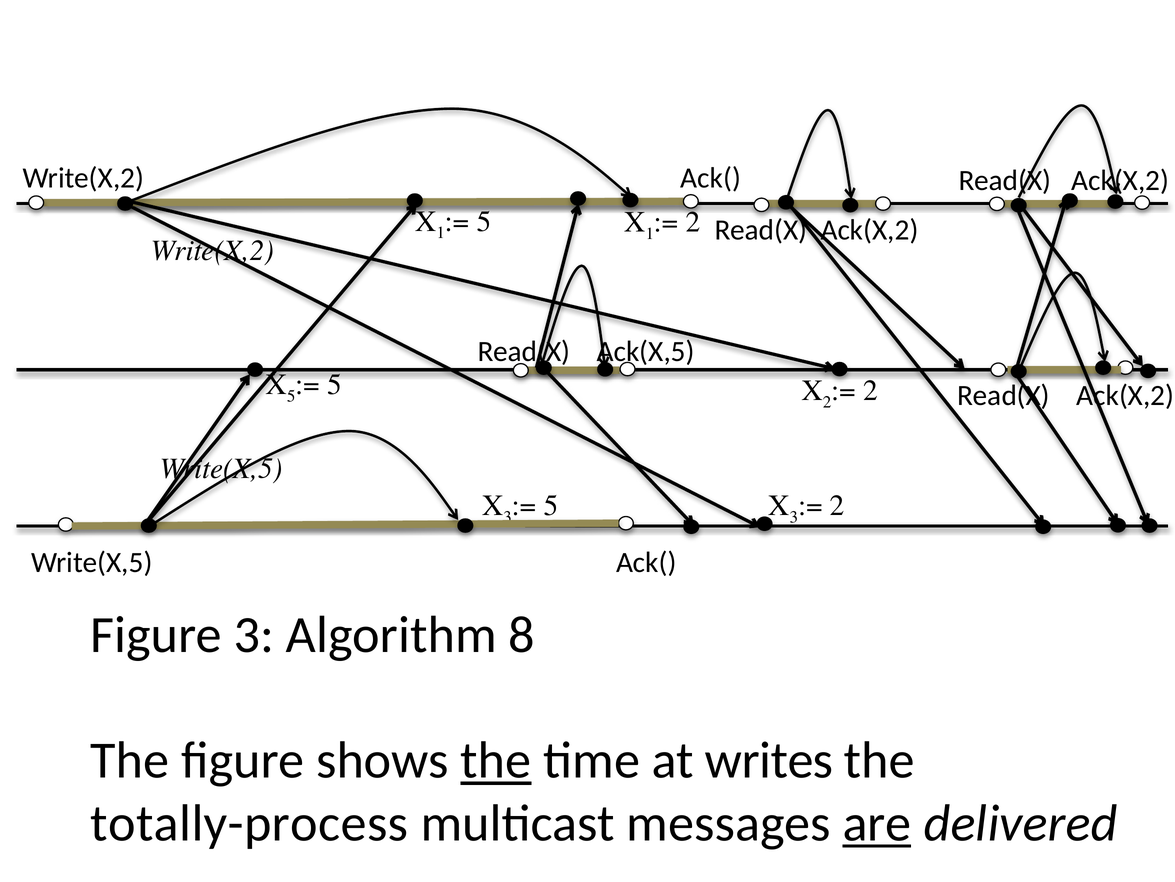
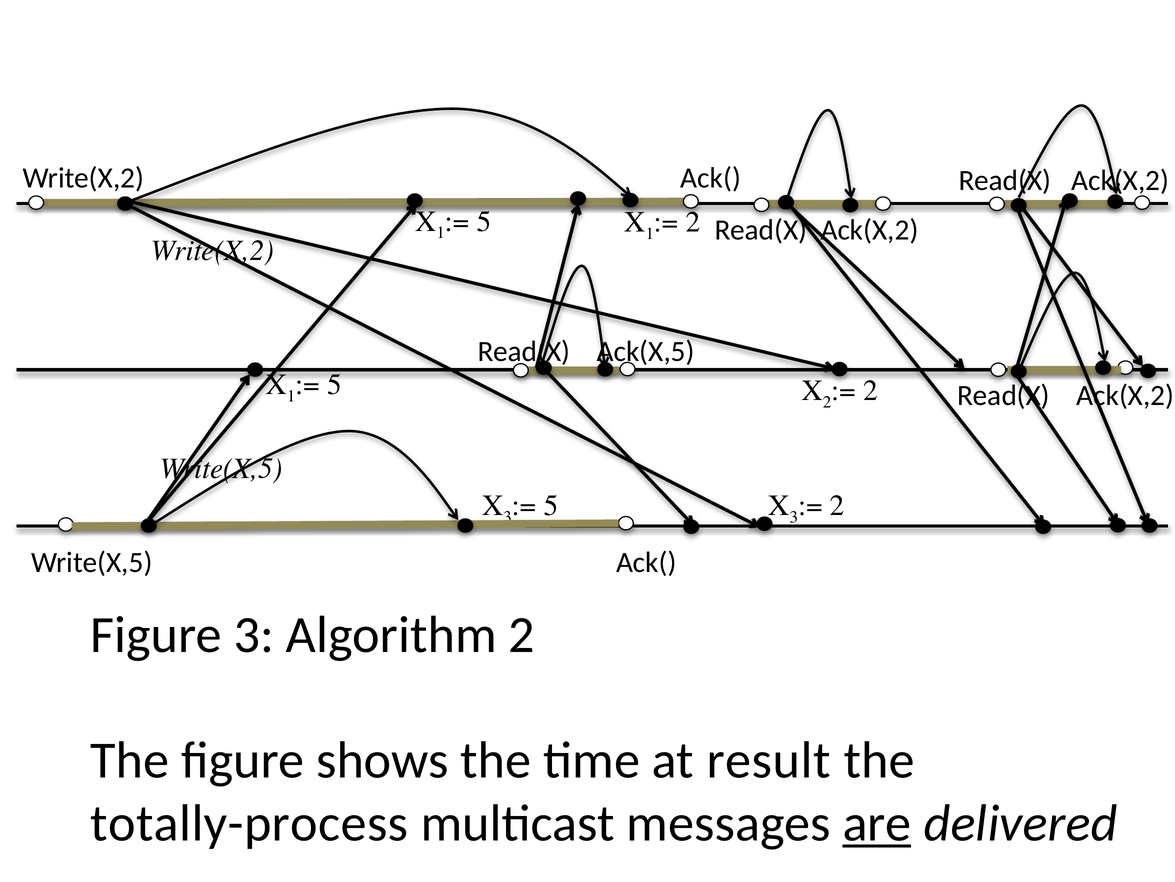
5: 5 -> 1 (291, 396)
Algorithm 8: 8 -> 2 (522, 635)
the underline: present -> none (496, 760)
writes: writes -> result (769, 760)
